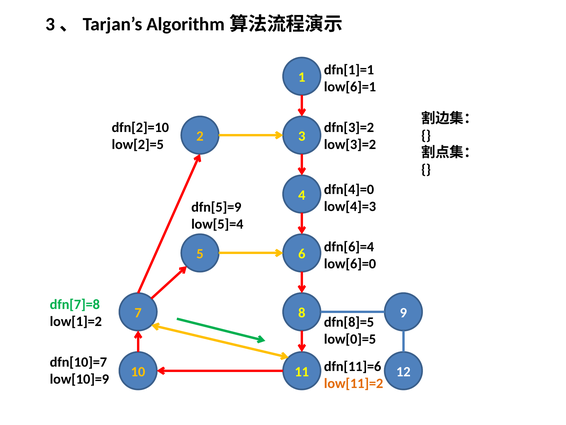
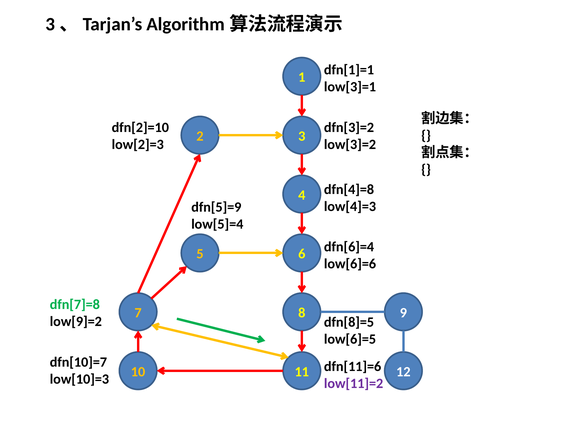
low[6]=1: low[6]=1 -> low[3]=1 (350, 87)
low[2]=5: low[2]=5 -> low[2]=3 (138, 144)
dfn[4]=0: dfn[4]=0 -> dfn[4]=8 (349, 189)
low[6]=0: low[6]=0 -> low[6]=6 (350, 264)
low[1]=2: low[1]=2 -> low[9]=2 (76, 321)
low[0]=5: low[0]=5 -> low[6]=5 (350, 339)
low[10]=9: low[10]=9 -> low[10]=3 (79, 379)
low[11]=2 colour: orange -> purple (354, 383)
